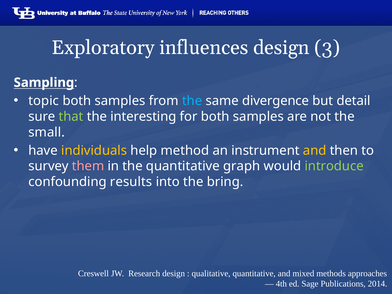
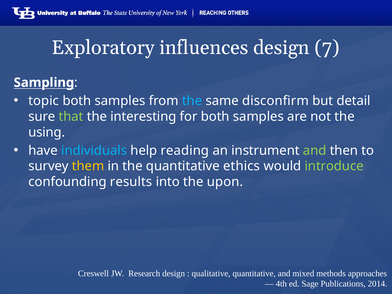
3: 3 -> 7 (327, 48)
divergence: divergence -> disconfirm (275, 101)
small: small -> using (47, 132)
individuals colour: yellow -> light blue (94, 150)
method: method -> reading (185, 150)
and colour: yellow -> light green (315, 150)
them colour: pink -> yellow (88, 166)
graph: graph -> ethics (242, 166)
bring: bring -> upon (225, 182)
